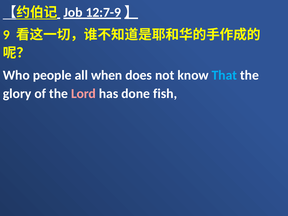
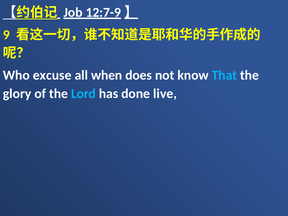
people: people -> excuse (52, 75)
Lord colour: pink -> light blue (83, 94)
fish: fish -> live (165, 94)
